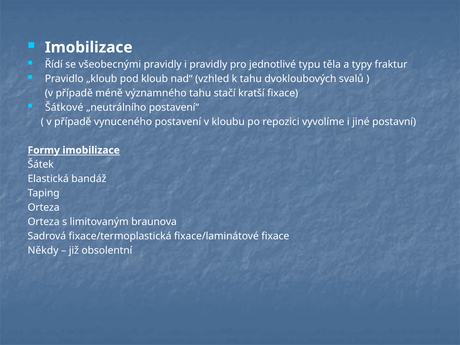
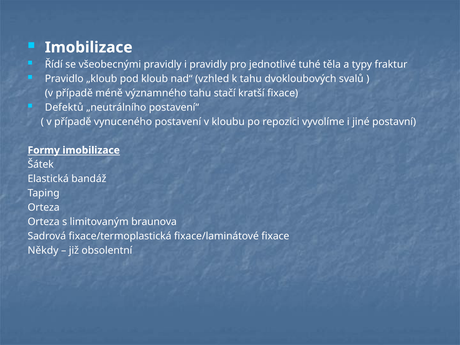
typu: typu -> tuhé (310, 64)
Šátkové: Šátkové -> Defektů (64, 107)
